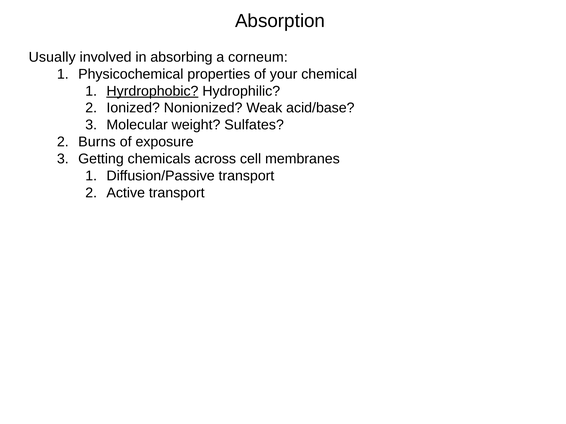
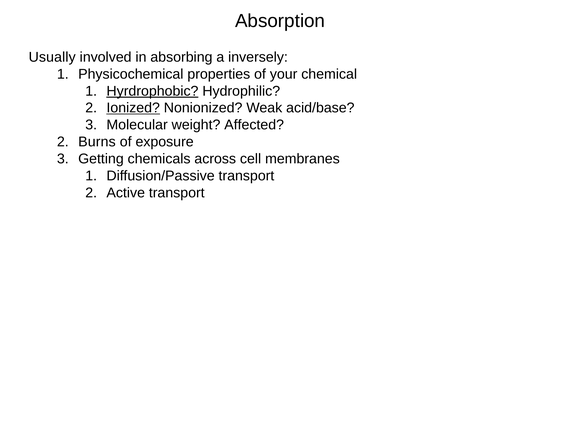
corneum: corneum -> inversely (258, 57)
Ionized underline: none -> present (133, 108)
Sulfates: Sulfates -> Affected (254, 125)
